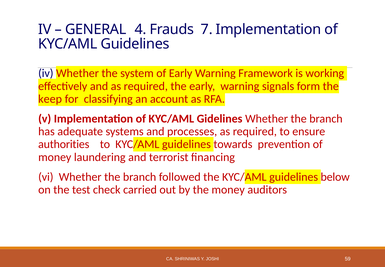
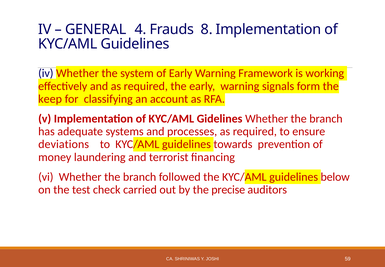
7: 7 -> 8 (207, 29)
authorities: authorities -> deviations (64, 144)
the money: money -> precise (228, 189)
